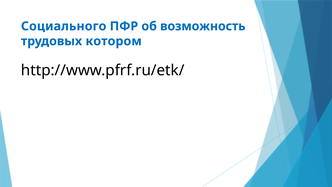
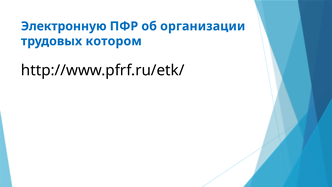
Социального: Социального -> Электронную (64, 26)
возможность: возможность -> организации (203, 26)
